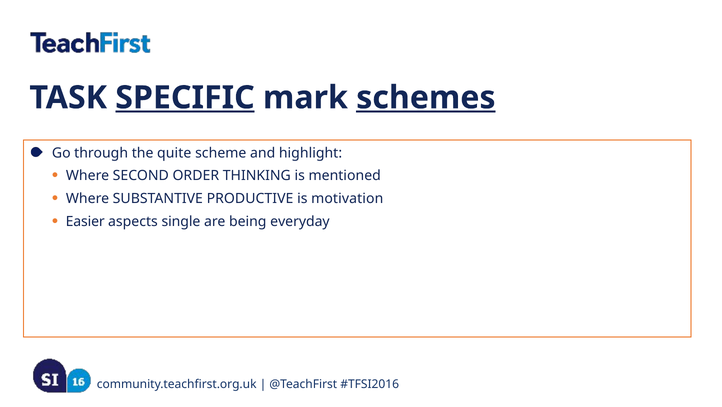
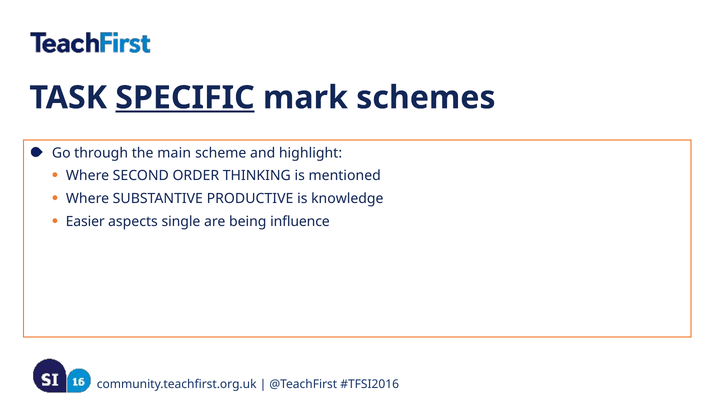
schemes underline: present -> none (426, 98)
quite: quite -> main (174, 153)
motivation: motivation -> knowledge (347, 198)
everyday: everyday -> influence (300, 221)
